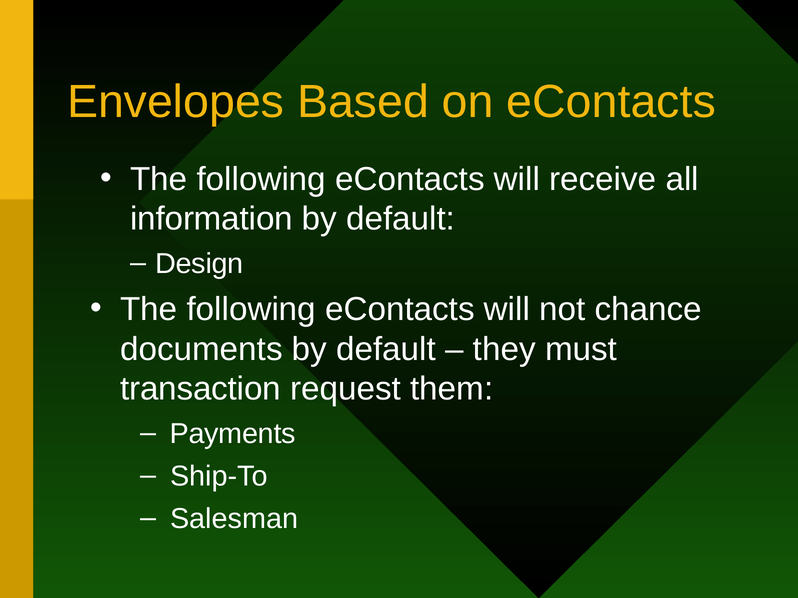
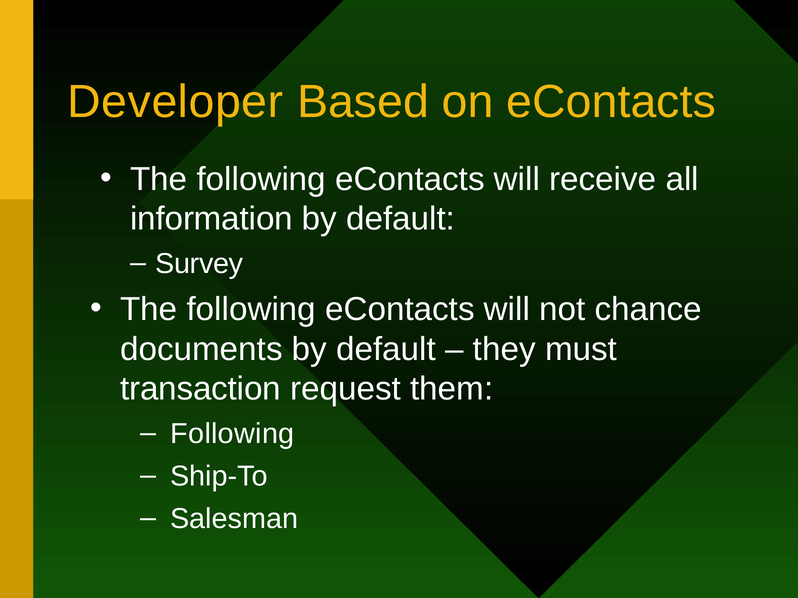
Envelopes: Envelopes -> Developer (175, 102)
Design: Design -> Survey (199, 264)
Payments: Payments -> Following (232, 434)
